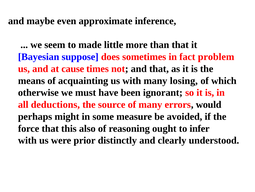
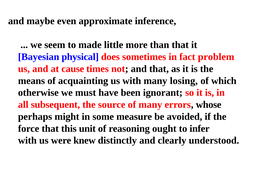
suppose: suppose -> physical (80, 57)
deductions: deductions -> subsequent (55, 104)
would: would -> whose (209, 104)
also: also -> unit (87, 128)
prior: prior -> knew (85, 140)
